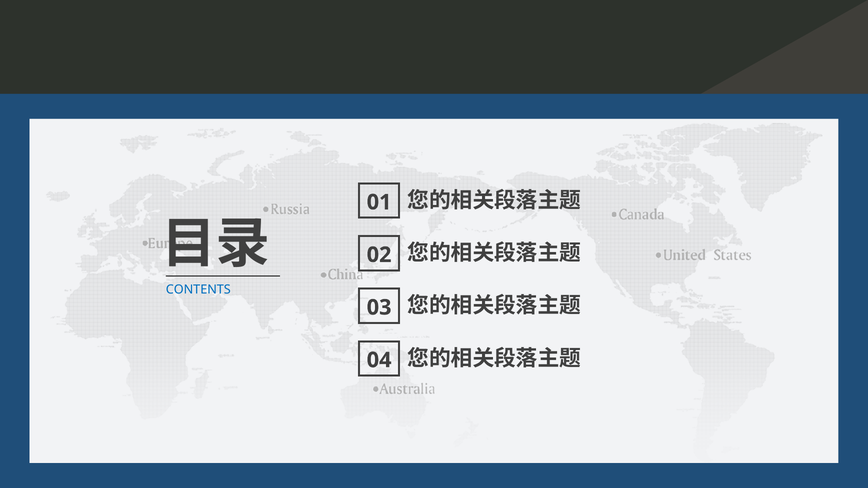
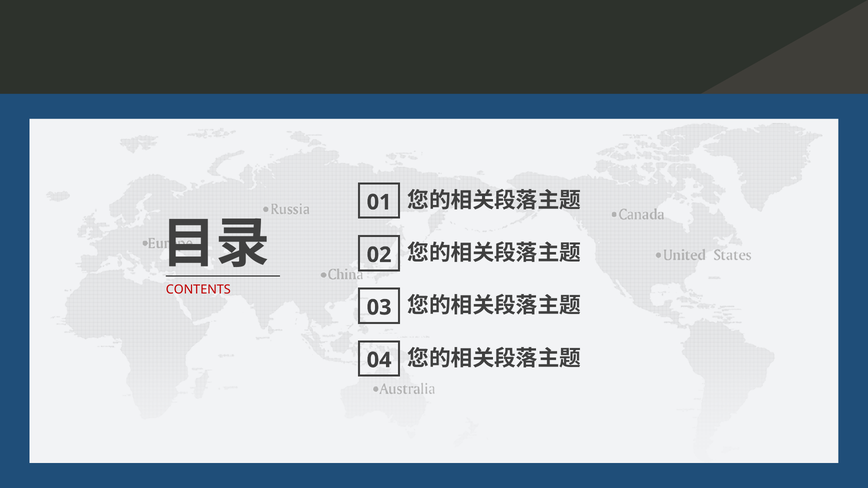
CONTENTS colour: blue -> red (198, 290)
